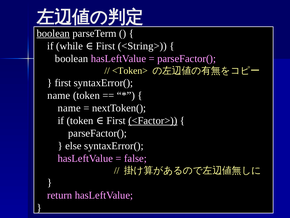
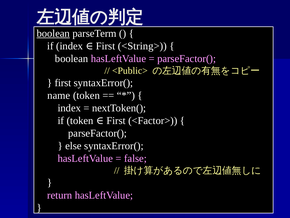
if while: while -> index (70, 46)
<Token>: <Token> -> <Public> (130, 71)
name: name -> index (69, 108)
<Factor> underline: present -> none (153, 120)
